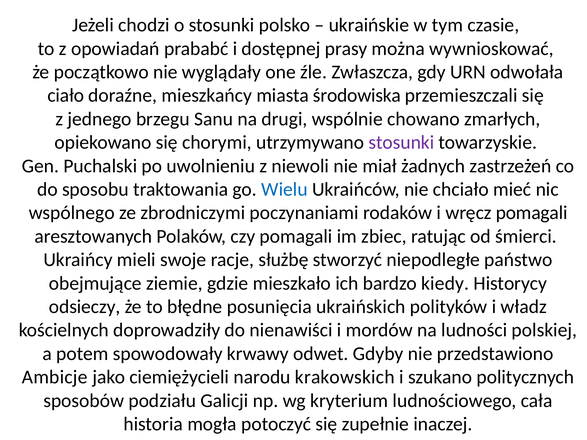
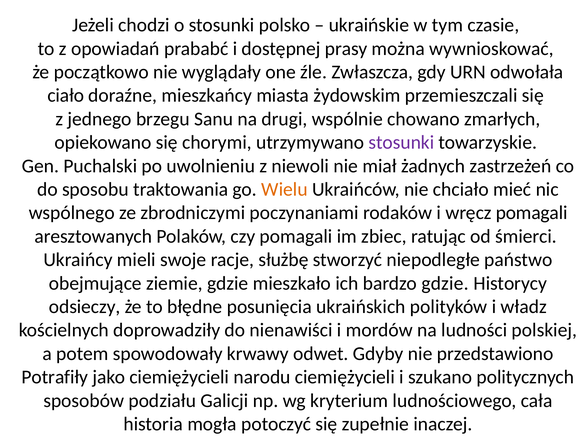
środowiska: środowiska -> żydowskim (357, 96)
Wielu colour: blue -> orange (285, 190)
bardzo kiedy: kiedy -> gdzie (445, 283)
Ambicje: Ambicje -> Potrafiły (55, 377)
narodu krakowskich: krakowskich -> ciemiężycieli (345, 377)
